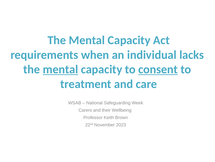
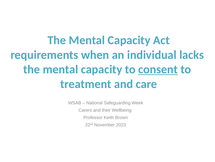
mental underline: present -> none (60, 69)
